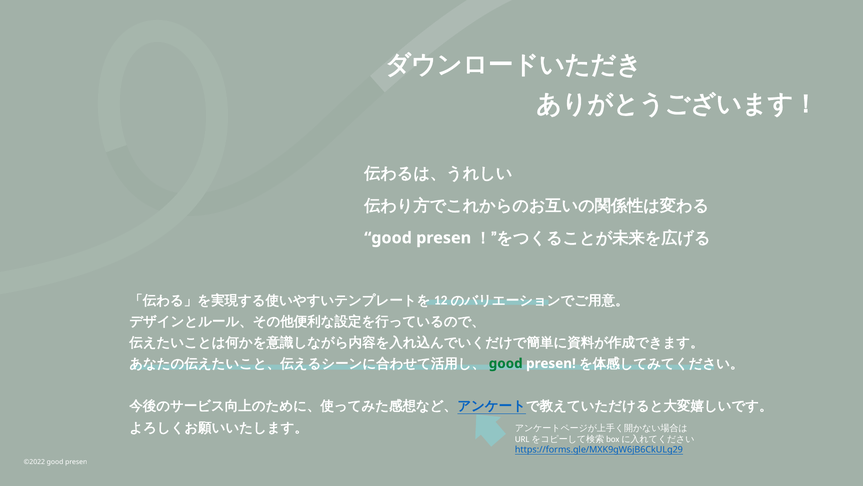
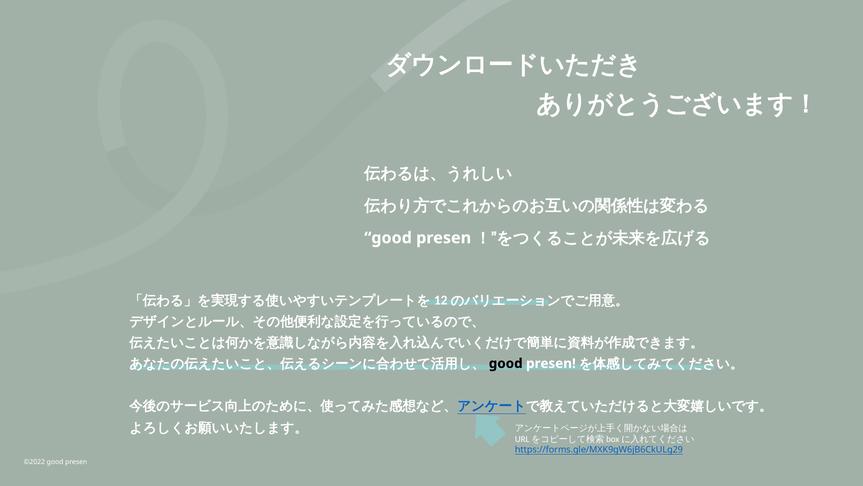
good colour: green -> black (506, 363)
